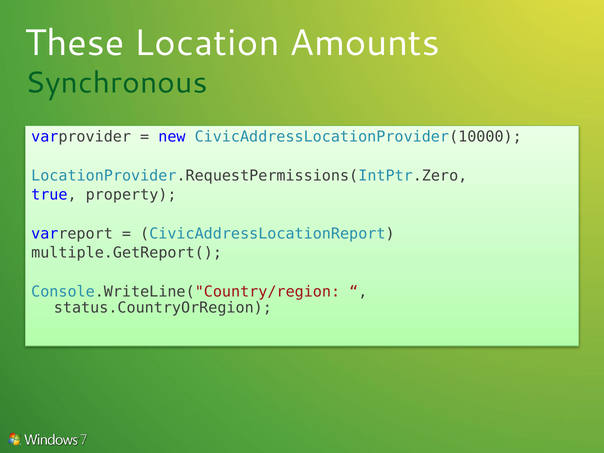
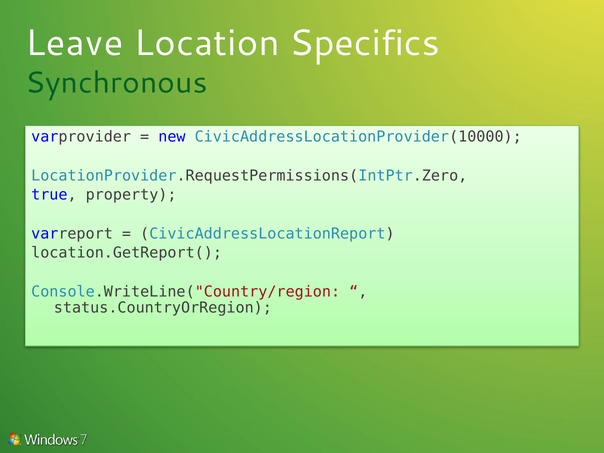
These: These -> Leave (74, 43)
Amounts: Amounts -> Specifics (365, 43)
multiple.GetReport(: multiple.GetReport( -> location.GetReport( (127, 253)
